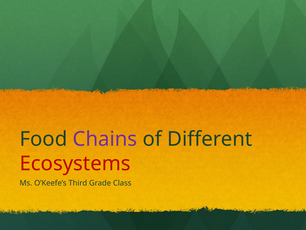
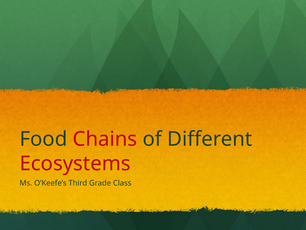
Chains colour: purple -> red (105, 139)
